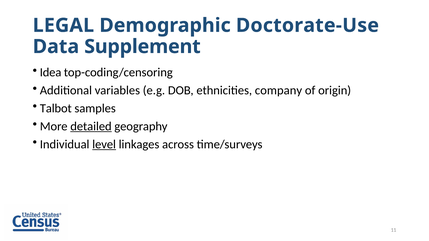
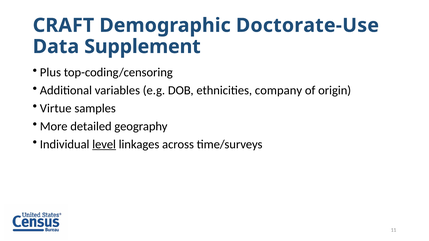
LEGAL: LEGAL -> CRAFT (63, 25)
Idea: Idea -> Plus (50, 73)
Talbot: Talbot -> Virtue (56, 109)
detailed underline: present -> none (91, 126)
